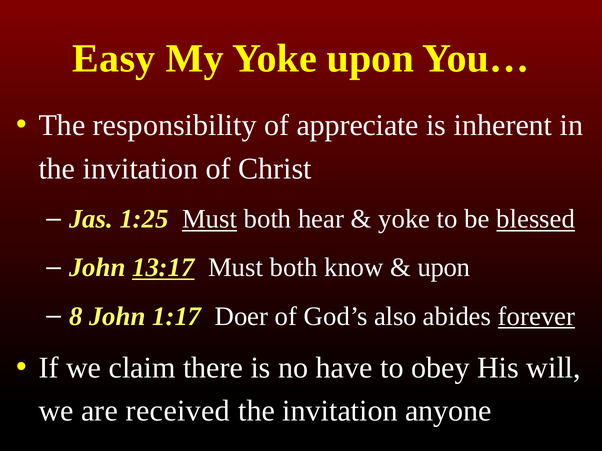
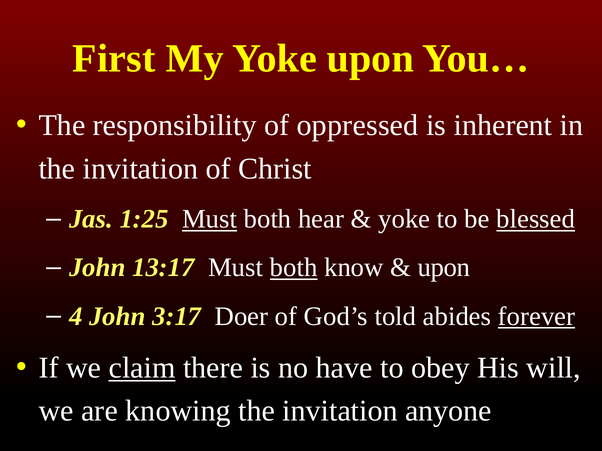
Easy: Easy -> First (114, 59)
appreciate: appreciate -> oppressed (358, 126)
13:17 underline: present -> none (163, 268)
both underline: none -> present (294, 268)
8: 8 -> 4 (76, 317)
1:17: 1:17 -> 3:17 (177, 317)
also: also -> told (395, 317)
claim underline: none -> present (142, 368)
received: received -> knowing (178, 411)
